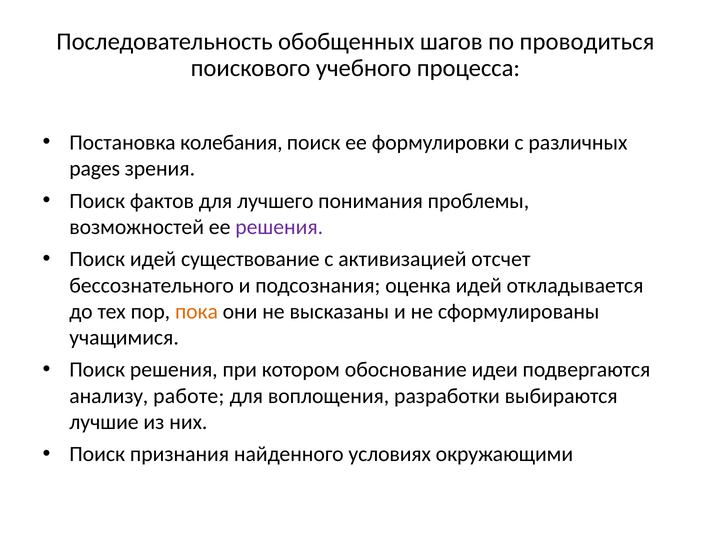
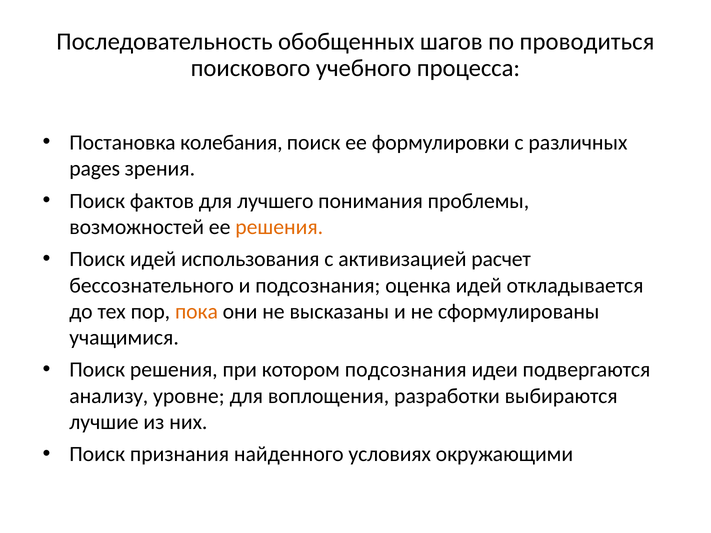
решения colour: purple -> orange (279, 227)
существование: существование -> использования (250, 259)
отсчет: отсчет -> расчет (501, 259)
котором обоснование: обоснование -> подсознания (406, 370)
работе: работе -> уровне (189, 396)
